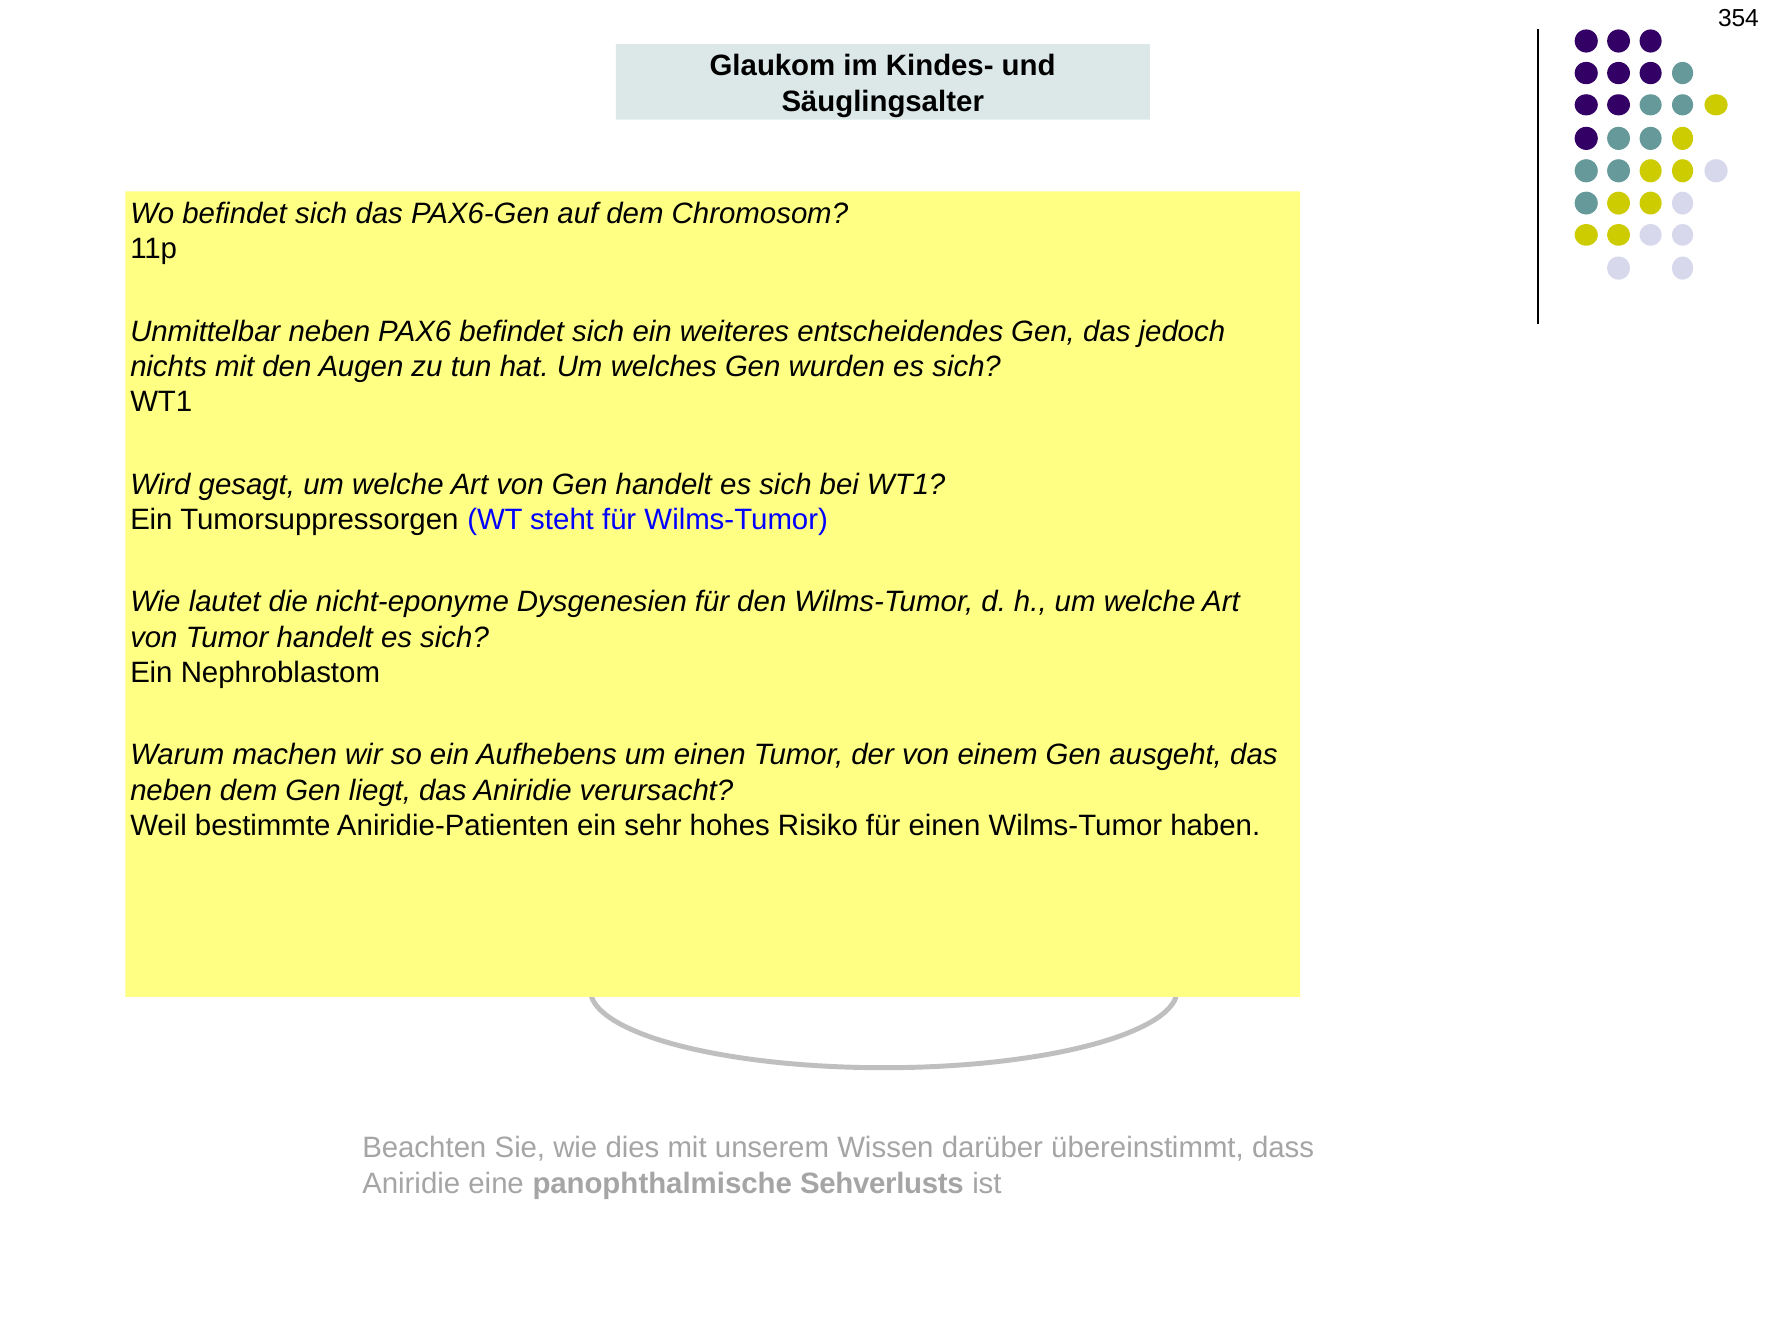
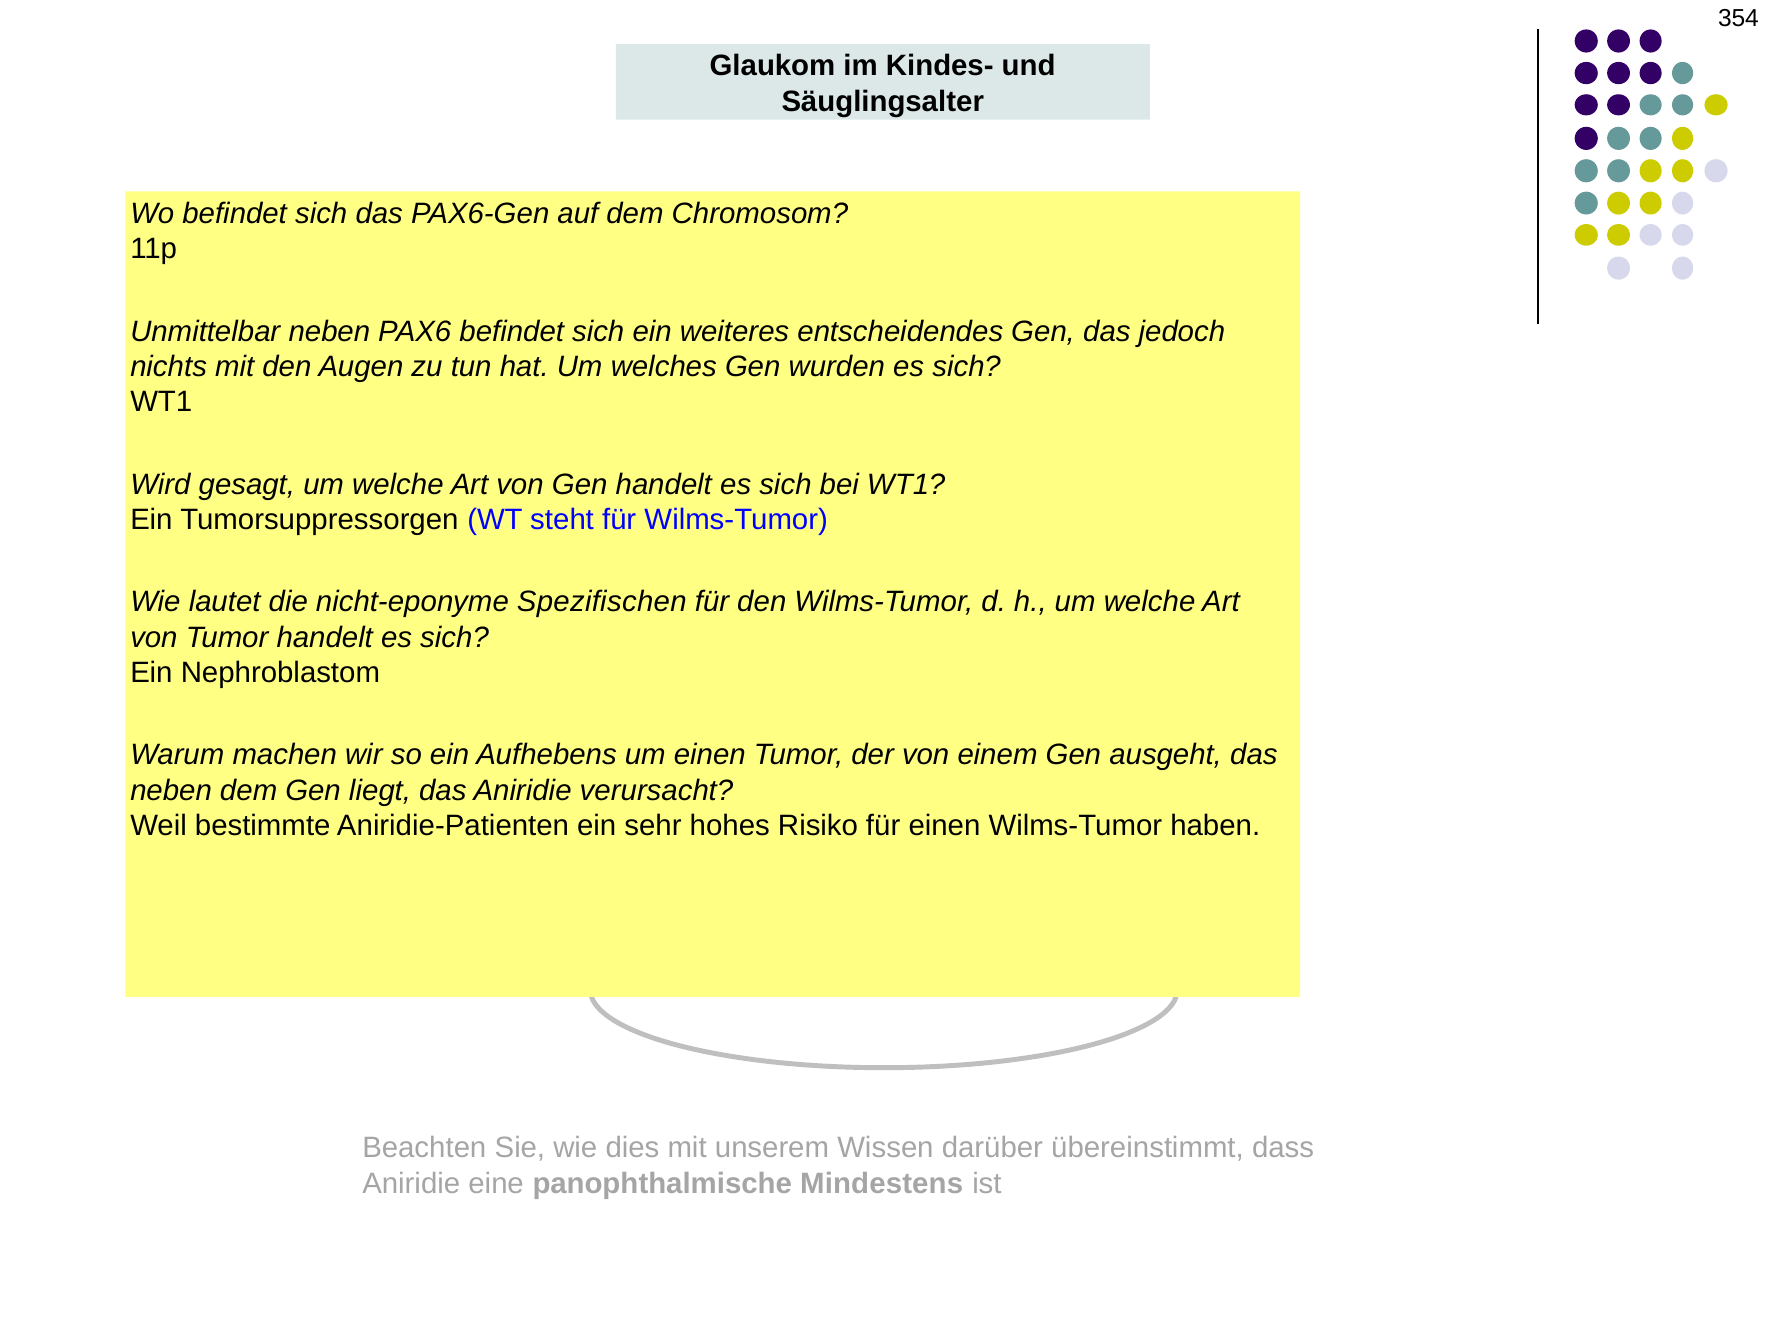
Dysgenesien: Dysgenesien -> Spezifischen (602, 602)
Sehverlusts: Sehverlusts -> Mindestens (882, 1183)
